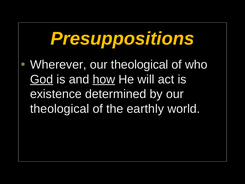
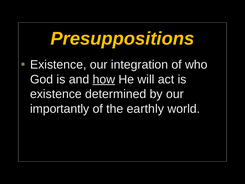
Wherever: Wherever -> Existence (58, 65)
theological: theological -> integration (140, 65)
God underline: present -> none (42, 79)
theological: theological -> importantly (60, 109)
